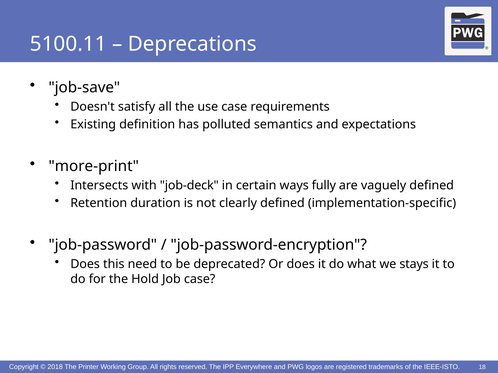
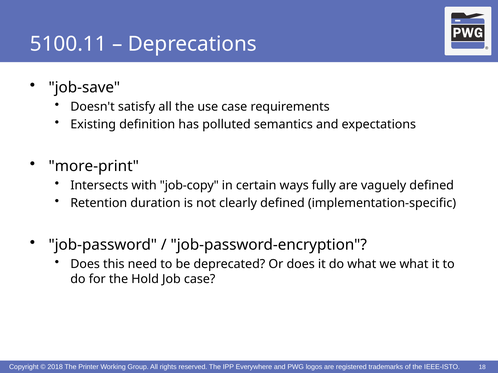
job-deck: job-deck -> job-copy (189, 186)
we stays: stays -> what (414, 264)
